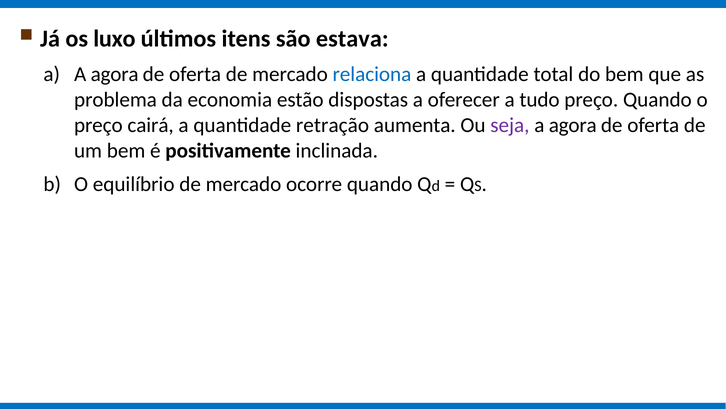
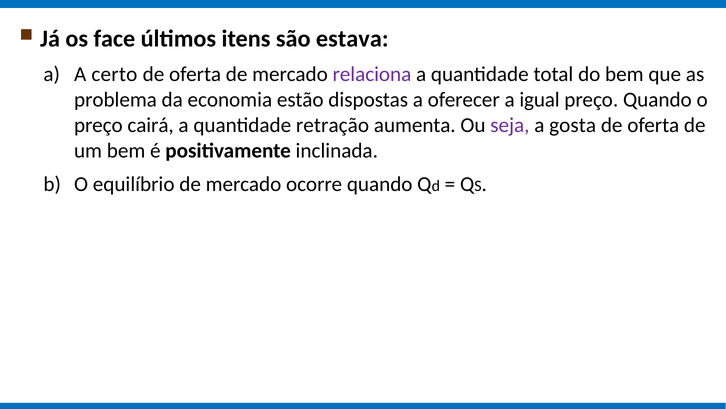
luxo: luxo -> face (114, 39)
a A agora: agora -> certo (114, 74)
relaciona colour: blue -> purple (372, 74)
tudo: tudo -> igual (540, 99)
agora: agora -> gosta (573, 125)
